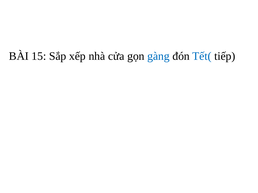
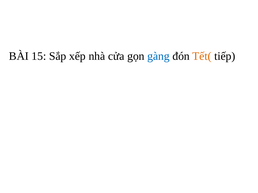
Tết( colour: blue -> orange (202, 56)
